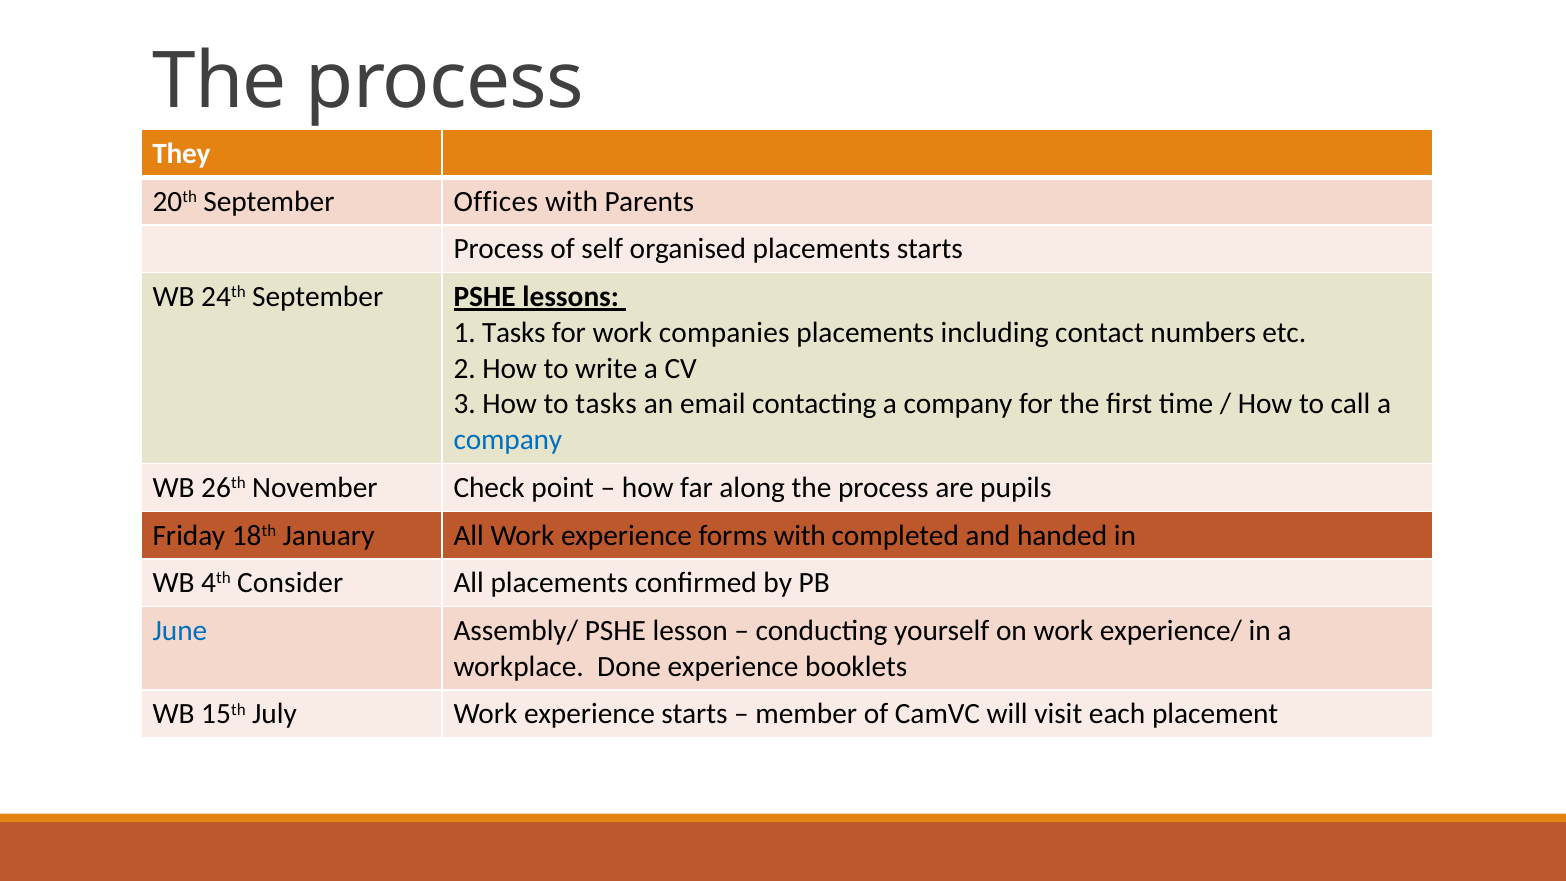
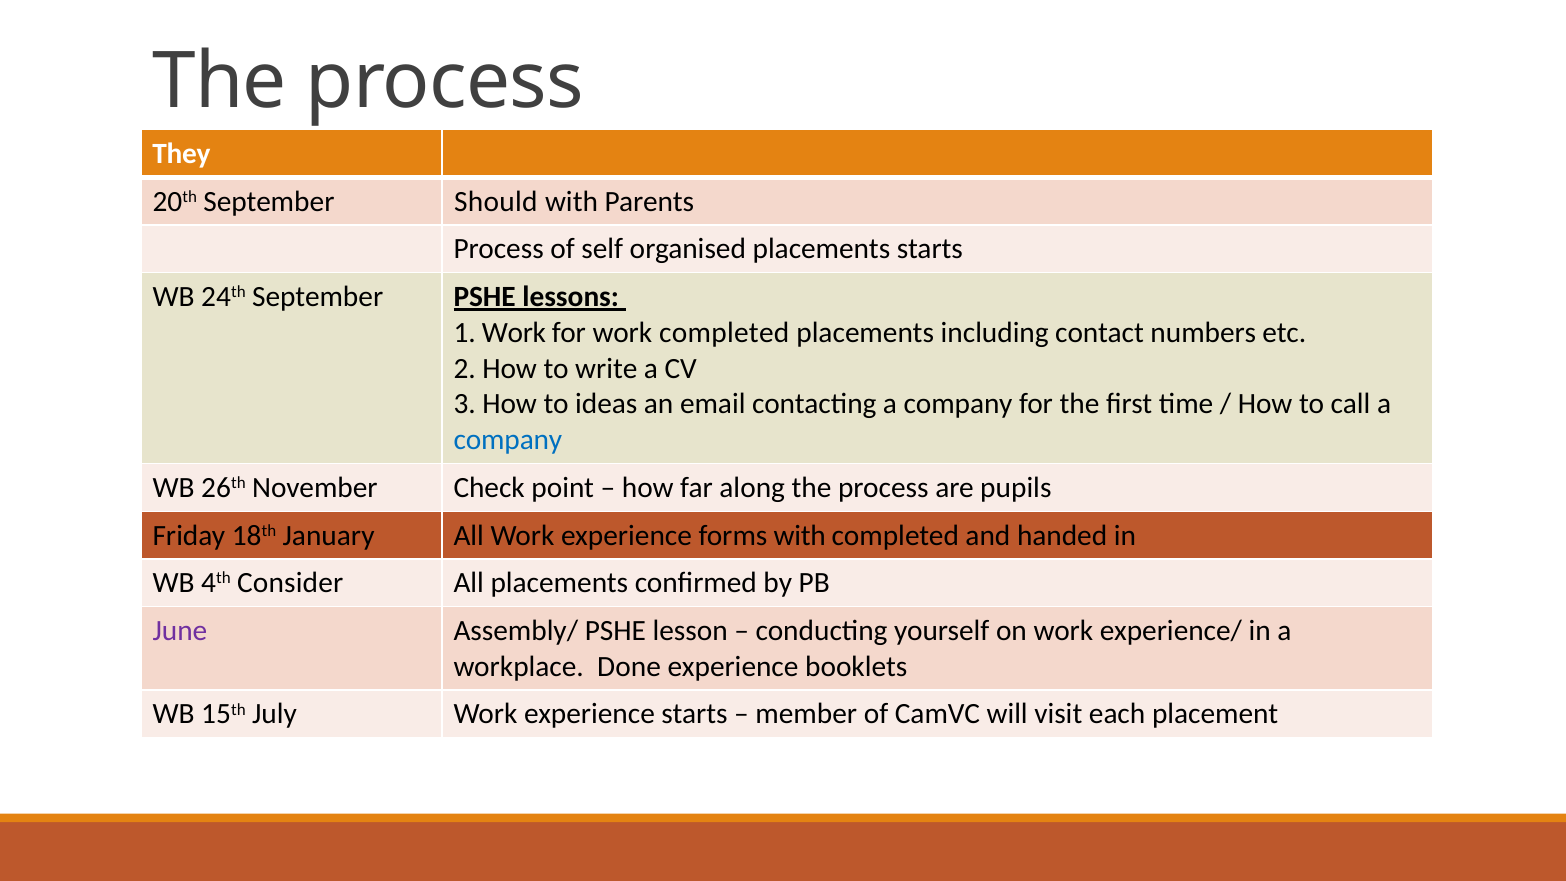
Offices: Offices -> Should (496, 201)
1 Tasks: Tasks -> Work (514, 333)
work companies: companies -> completed (724, 333)
to tasks: tasks -> ideas (606, 404)
June colour: blue -> purple (180, 631)
